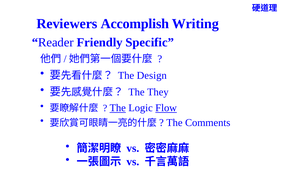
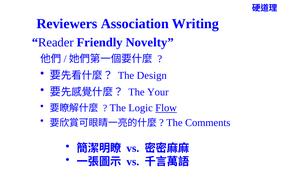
Accomplish: Accomplish -> Association (135, 24)
Specific: Specific -> Novelty (150, 42)
They: They -> Your (158, 92)
The underline: present -> none (118, 108)
